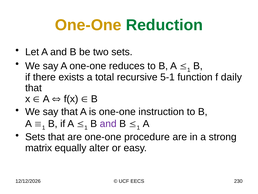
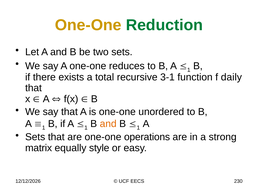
5-1: 5-1 -> 3-1 (167, 77)
instruction: instruction -> unordered (161, 112)
and colour: purple -> orange (108, 124)
procedure: procedure -> operations (147, 137)
alter: alter -> style (99, 148)
